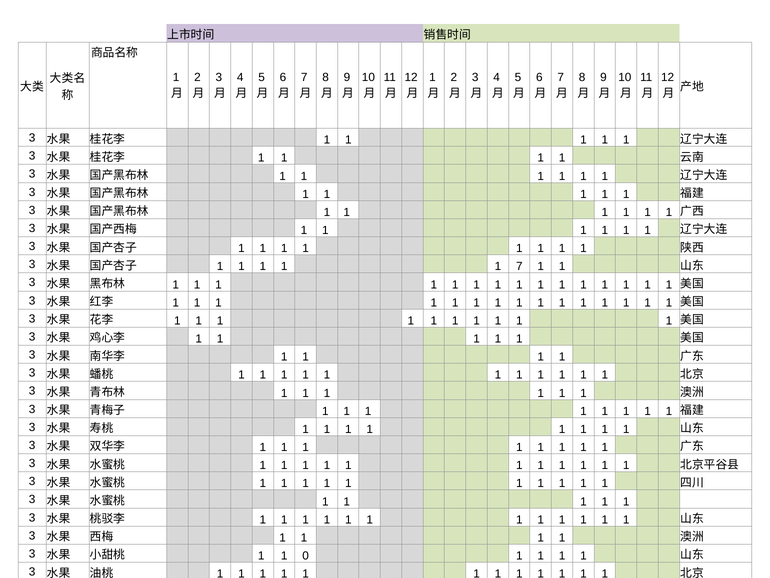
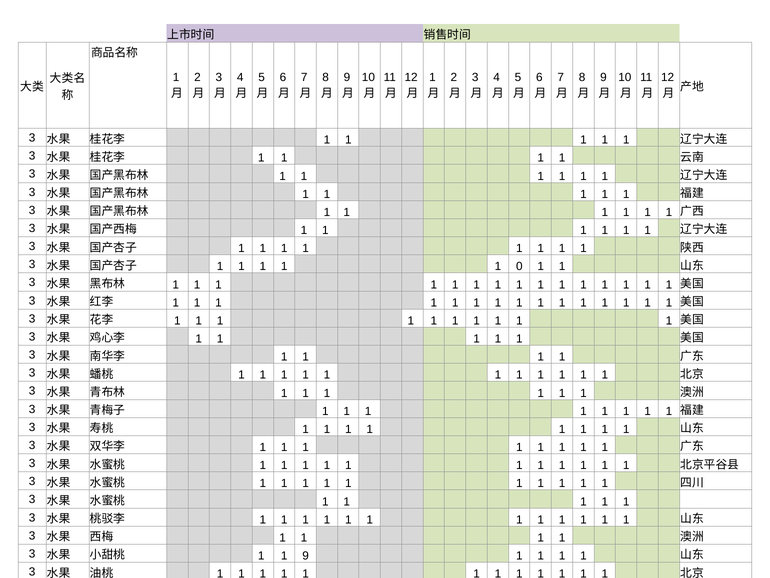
1 7: 7 -> 0 (519, 266)
1 0: 0 -> 9 (306, 555)
